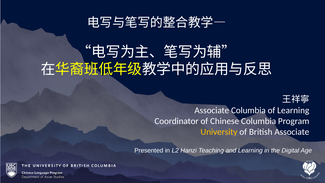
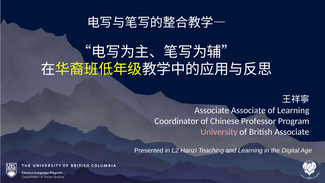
Associate Columbia: Columbia -> Associate (248, 110)
Chinese Columbia: Columbia -> Professor (259, 121)
University colour: yellow -> pink (219, 132)
